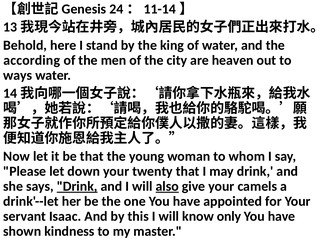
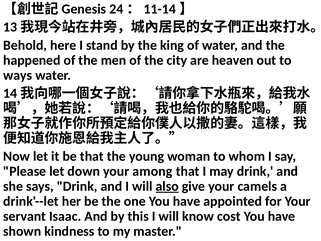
according: according -> happened (32, 60)
twenty: twenty -> among (152, 171)
Drink underline: present -> none (77, 186)
only: only -> cost (229, 216)
